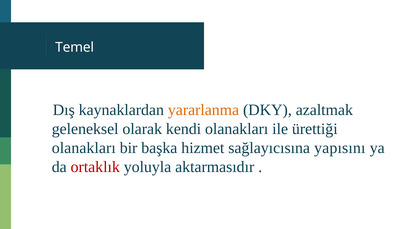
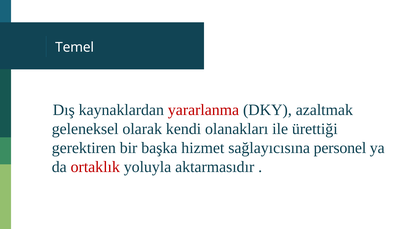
yararlanma colour: orange -> red (203, 110)
olanakları: olanakları -> gerektiren (84, 148)
yapısını: yapısını -> personel (340, 148)
